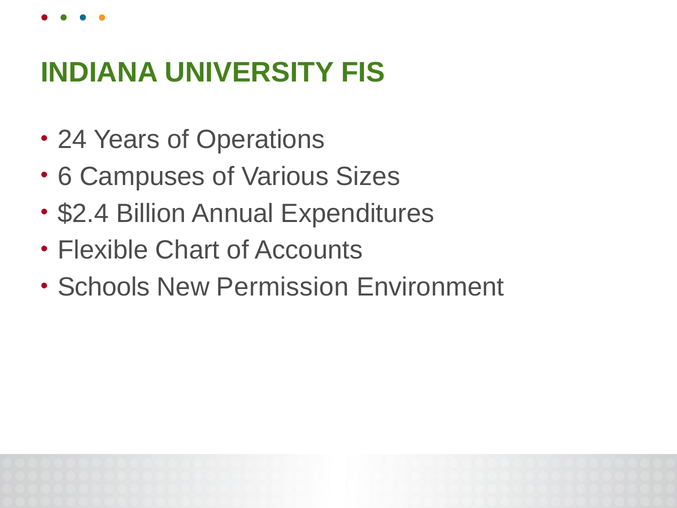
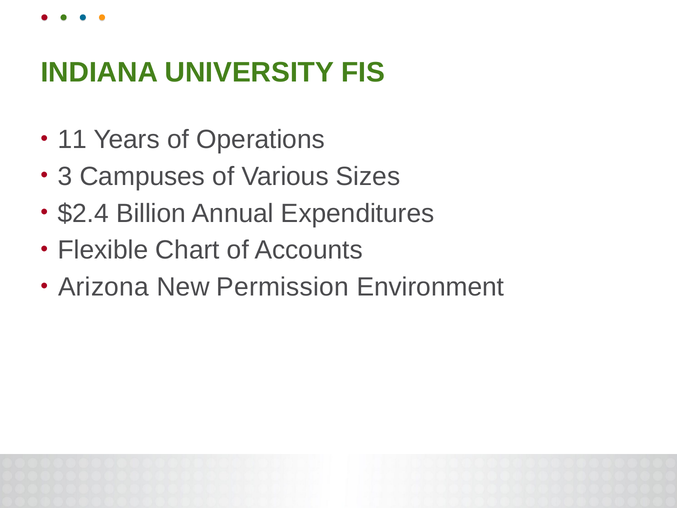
24: 24 -> 11 (72, 140)
6: 6 -> 3 (65, 176)
Schools: Schools -> Arizona (104, 287)
